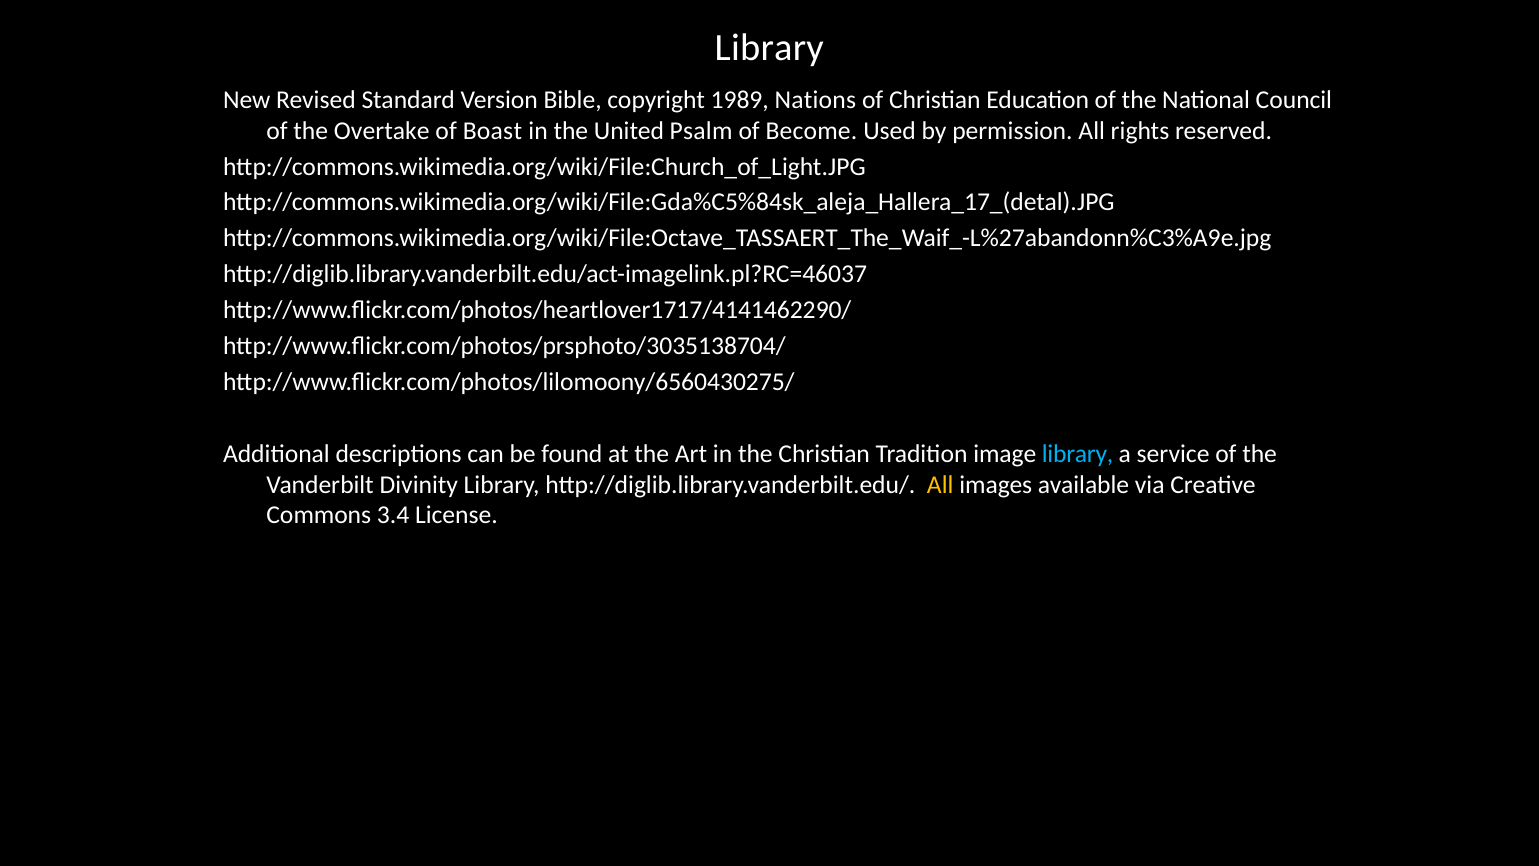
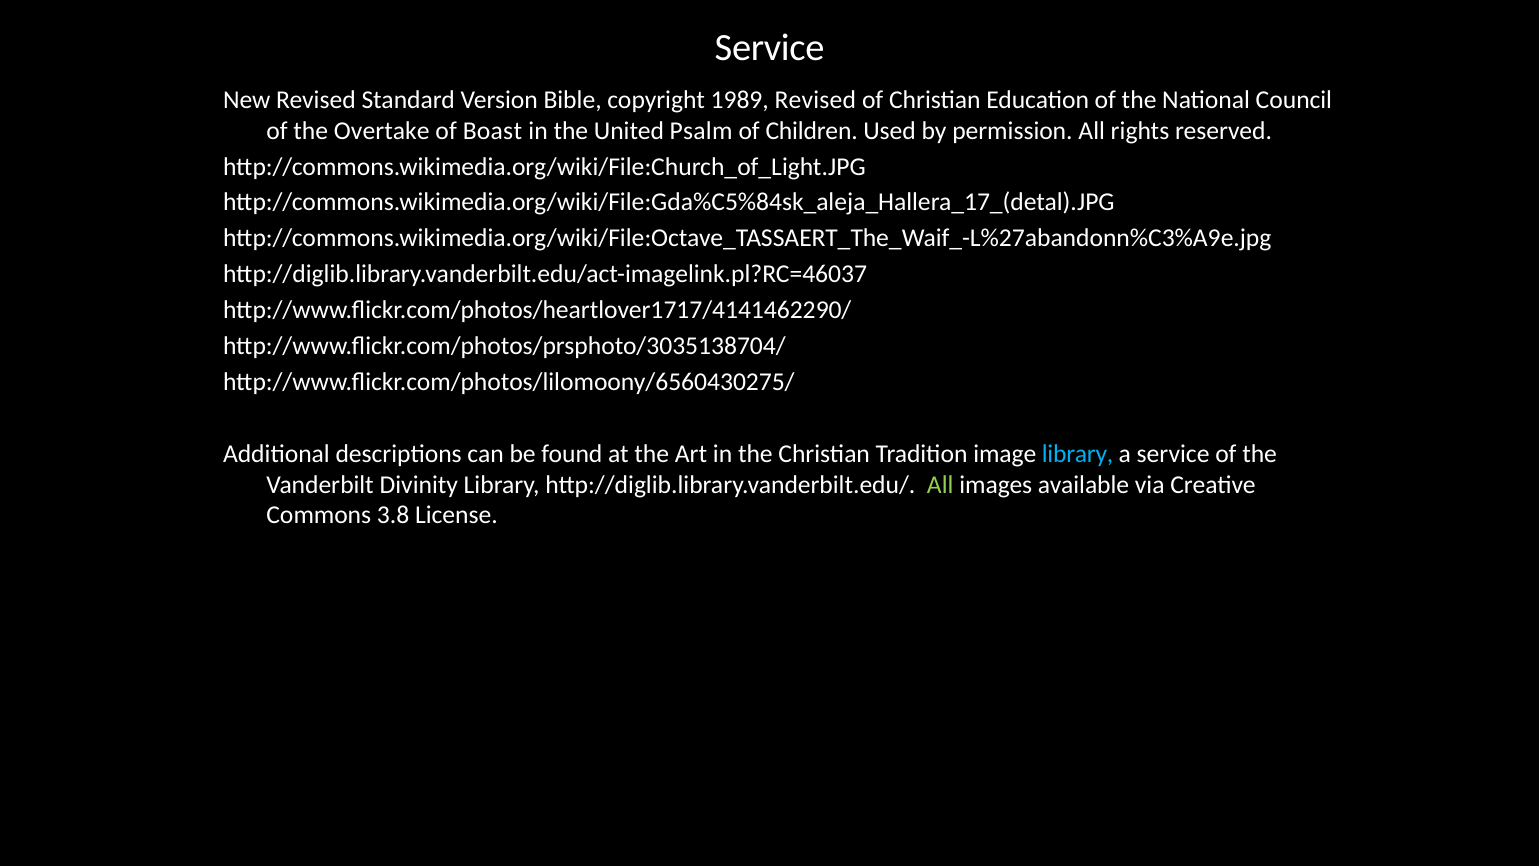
Library: Library -> Service (770, 48)
1989 Nations: Nations -> Revised (815, 100)
Become: Become -> Children (812, 131)
All colour: yellow -> light green (940, 485)
3.4: 3.4 -> 3.8 (393, 515)
